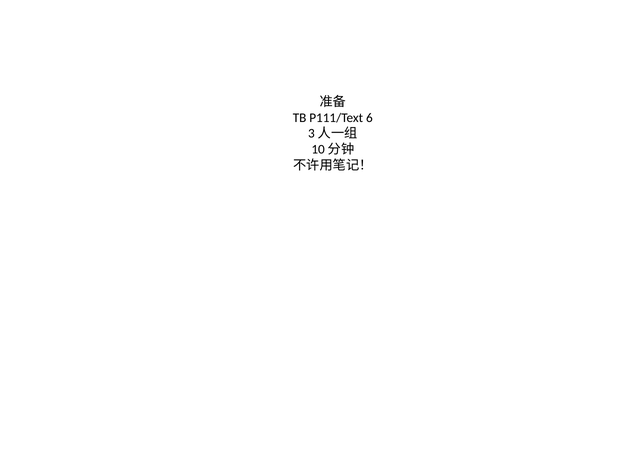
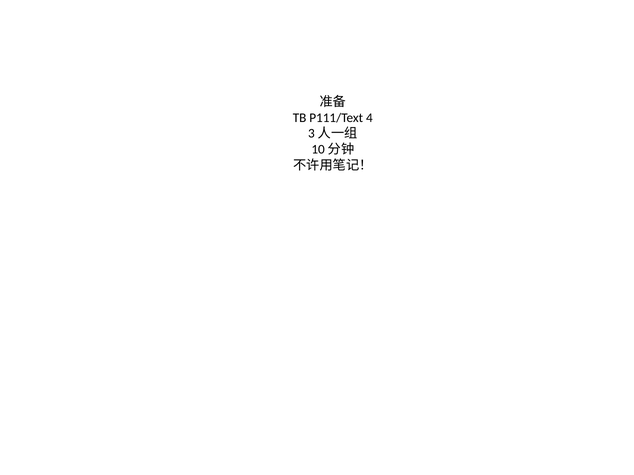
6: 6 -> 4 (369, 118)
